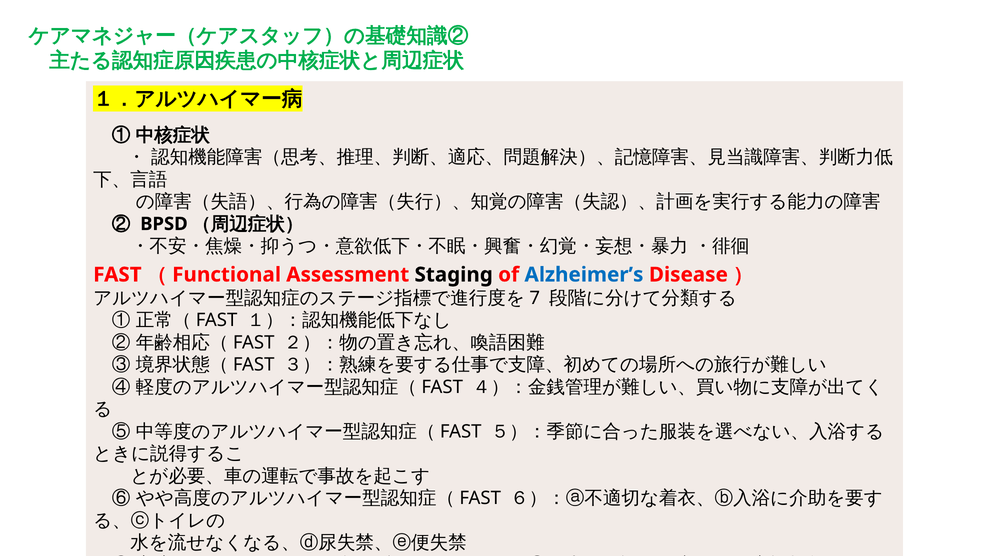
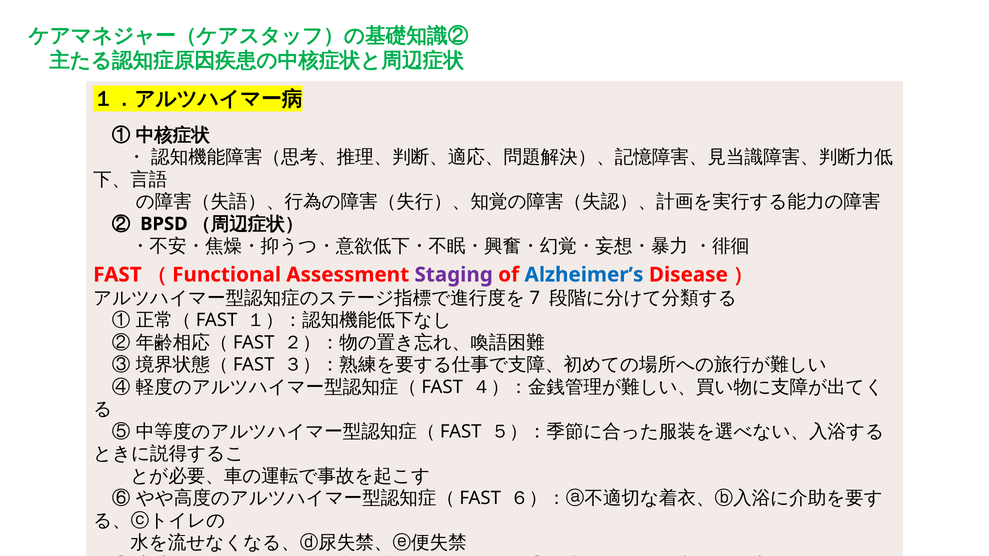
Staging colour: black -> purple (454, 275)
